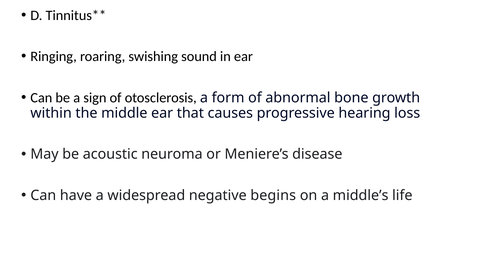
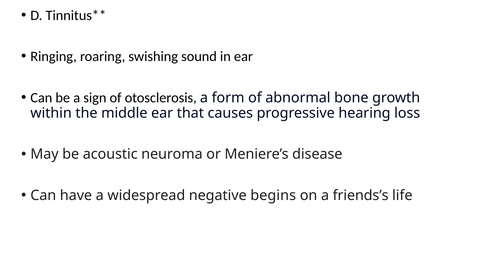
middle’s: middle’s -> friends’s (361, 195)
